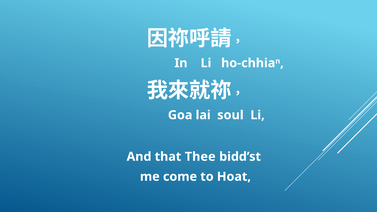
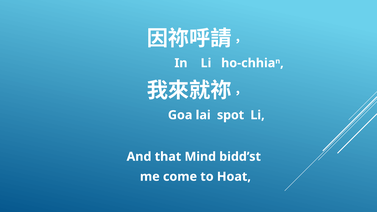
soul: soul -> spot (231, 115)
Thee: Thee -> Mind (200, 157)
